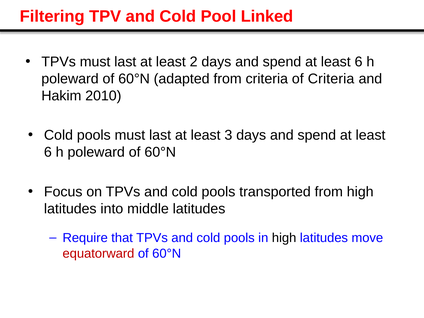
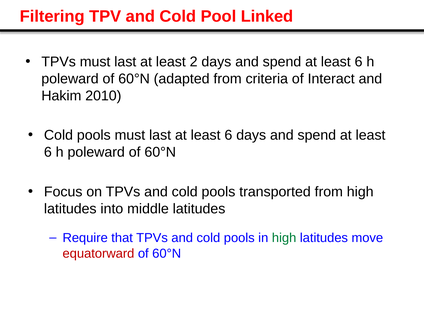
of Criteria: Criteria -> Interact (331, 79)
last at least 3: 3 -> 6 (228, 135)
high colour: black -> green (284, 238)
